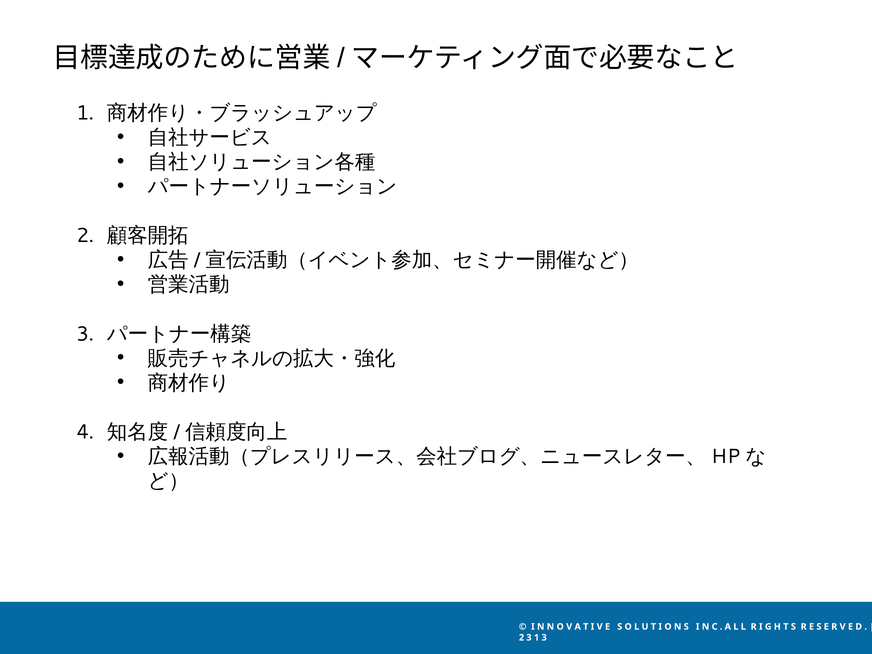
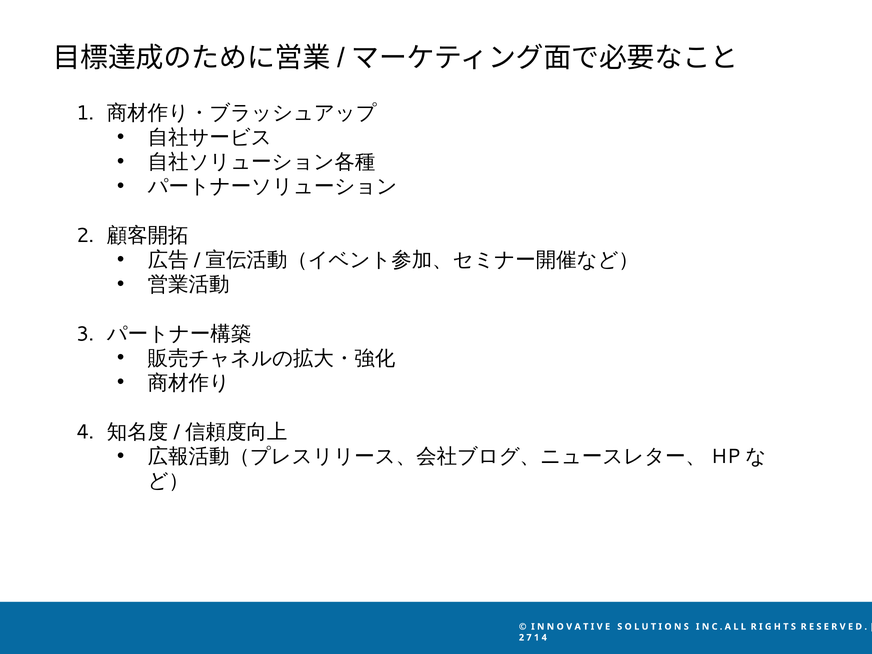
2 3: 3 -> 7 (529, 638)
1 3: 3 -> 4 (544, 638)
